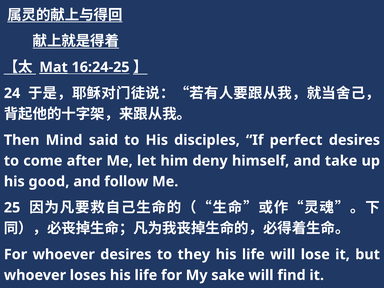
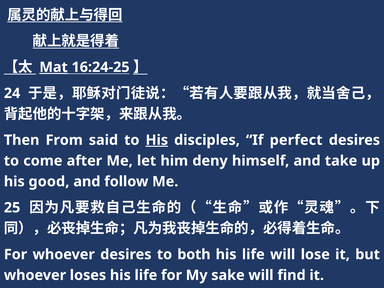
Mind: Mind -> From (64, 140)
His underline: none -> present (157, 140)
they: they -> both (194, 254)
